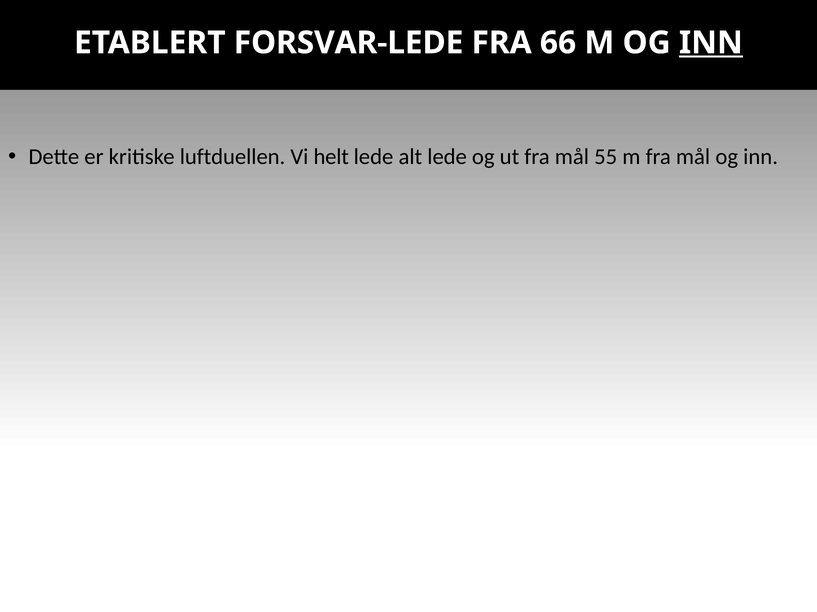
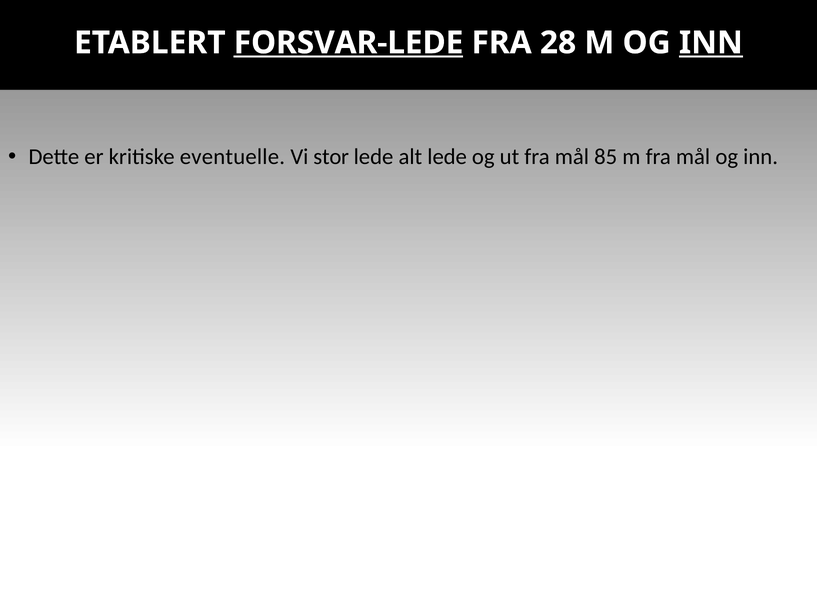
FORSVAR-LEDE underline: none -> present (349, 43)
66: 66 -> 28 (558, 43)
luftduellen: luftduellen -> eventuelle (232, 157)
helt: helt -> stor (331, 157)
55: 55 -> 85 (606, 157)
